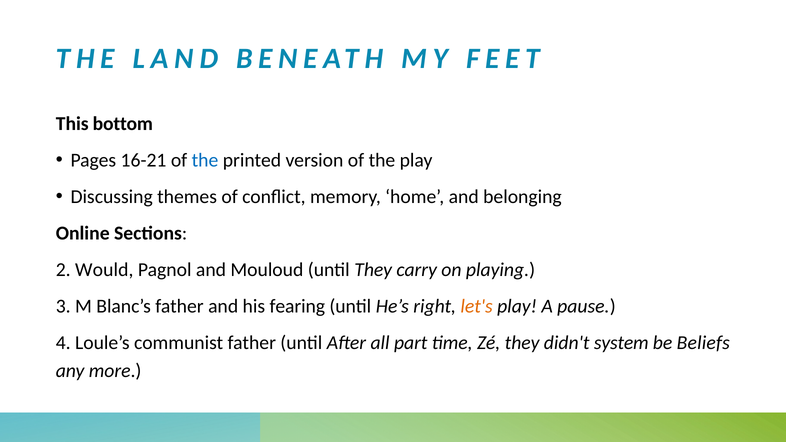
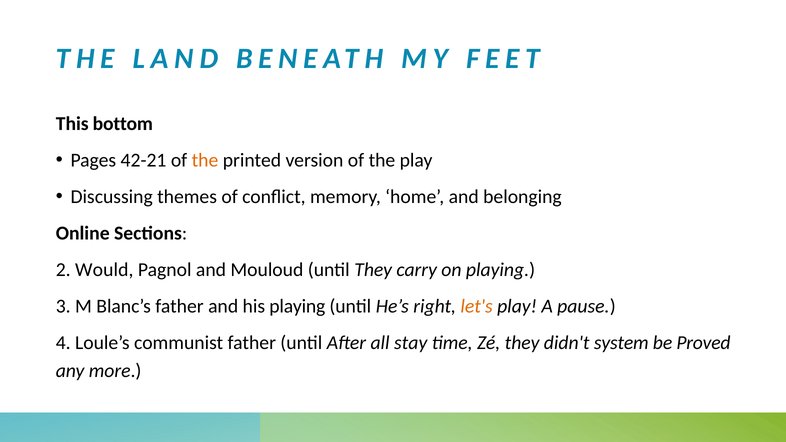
16-21: 16-21 -> 42-21 (144, 160)
the colour: blue -> orange (205, 160)
his fearing: fearing -> playing (297, 306)
part: part -> stay (411, 343)
Beliefs: Beliefs -> Proved (703, 343)
